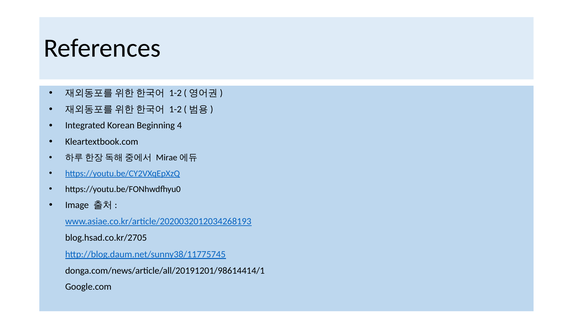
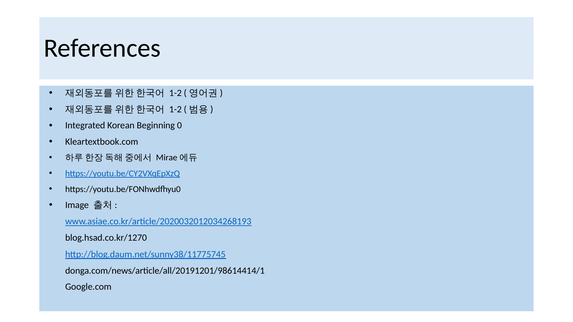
4: 4 -> 0 (179, 126)
blog.hsad.co.kr/2705: blog.hsad.co.kr/2705 -> blog.hsad.co.kr/1270 (106, 238)
